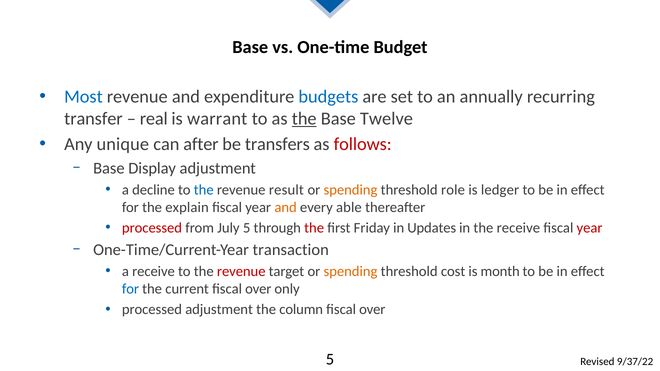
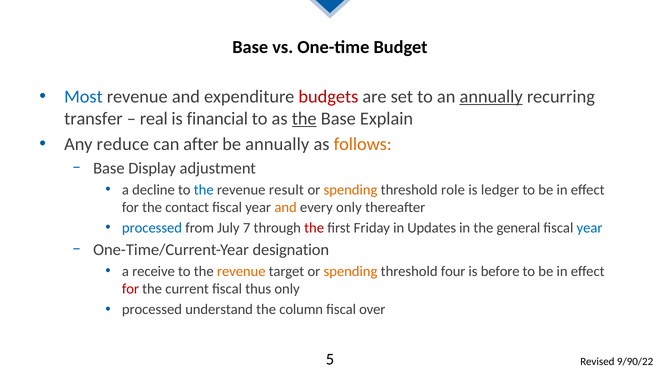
budgets colour: blue -> red (328, 97)
annually underline: none -> present (491, 97)
warrant: warrant -> financial (217, 119)
Twelve: Twelve -> Explain (387, 119)
unique: unique -> reduce (123, 144)
be transfers: transfers -> annually (277, 144)
follows colour: red -> orange (363, 144)
explain: explain -> contact (187, 208)
every able: able -> only (349, 208)
processed colour: red -> blue (152, 228)
July 5: 5 -> 7 (247, 228)
the receive: receive -> general (518, 228)
year colour: red -> blue (590, 228)
transaction: transaction -> designation (291, 250)
revenue colour: red -> orange (241, 272)
cost: cost -> four (453, 272)
month: month -> before (500, 272)
for colour: blue -> red (130, 289)
current fiscal over: over -> thus (258, 289)
processed adjustment: adjustment -> understand (219, 310)
9/37/22: 9/37/22 -> 9/90/22 (635, 362)
